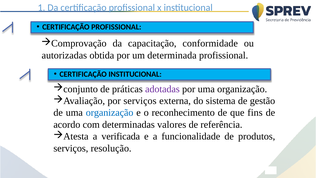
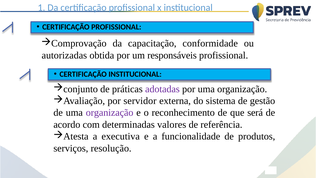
determinada: determinada -> responsáveis (172, 55)
por serviços: serviços -> servidor (140, 101)
organização colour: blue -> purple (110, 113)
fins: fins -> será (255, 113)
verificada: verificada -> executiva (121, 136)
